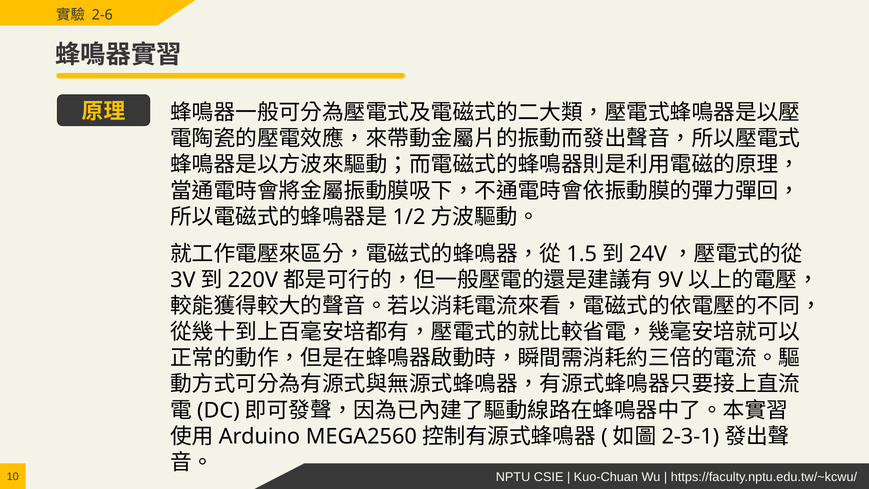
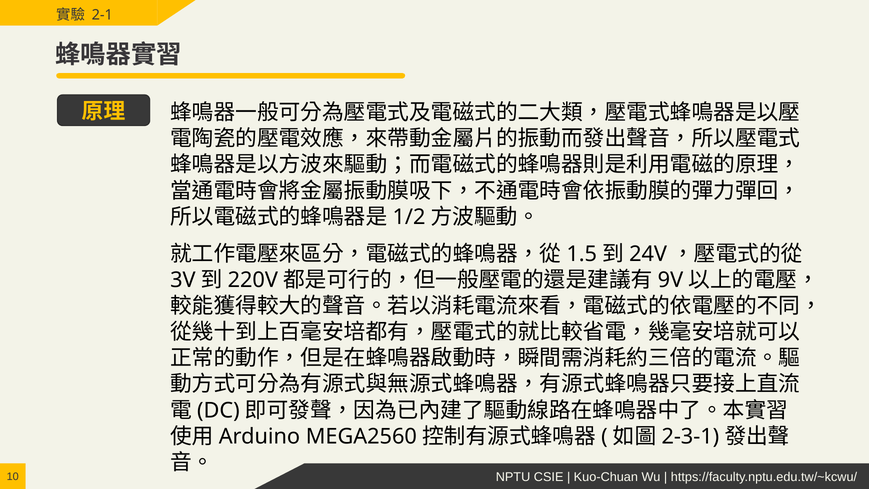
2-6: 2-6 -> 2-1 (102, 15)
